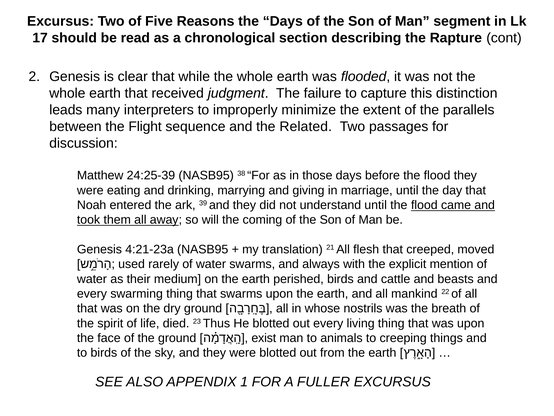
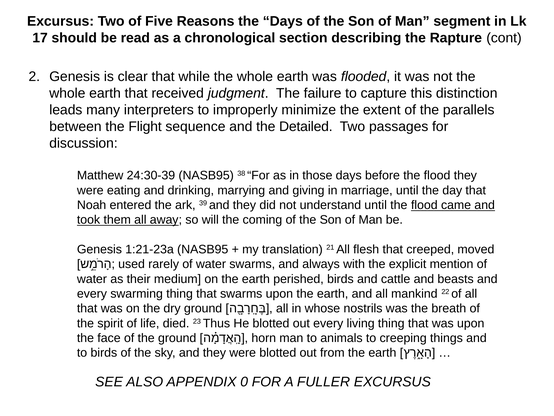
Related: Related -> Detailed (306, 126)
24:25-39: 24:25-39 -> 24:30-39 (151, 175)
4:21-23a: 4:21-23a -> 1:21-23a (150, 249)
exist: exist -> horn (264, 338)
1: 1 -> 0 (244, 381)
